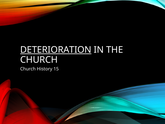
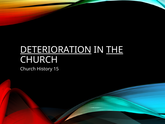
THE underline: none -> present (115, 50)
